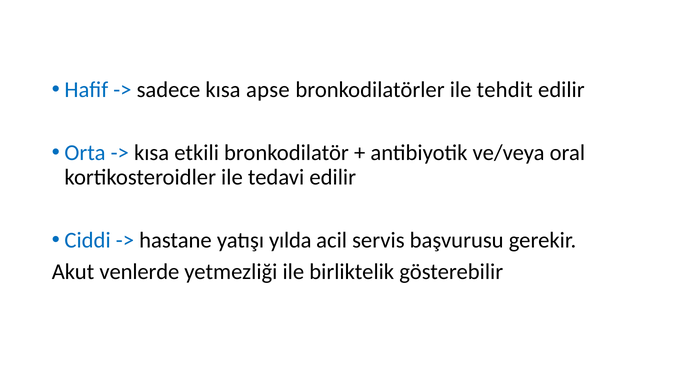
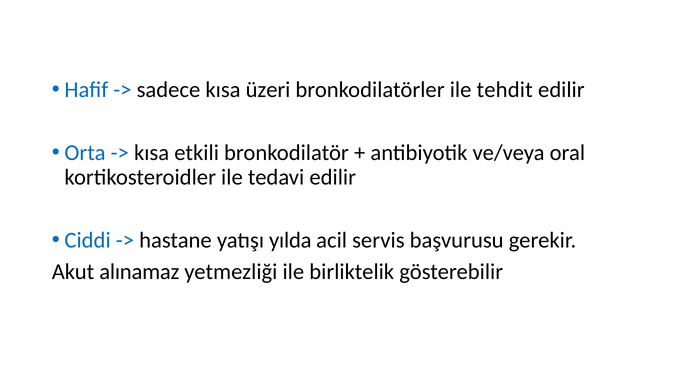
apse: apse -> üzeri (268, 90)
venlerde: venlerde -> alınamaz (139, 272)
